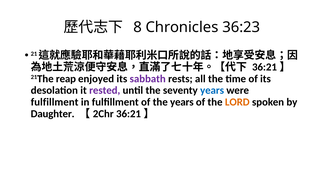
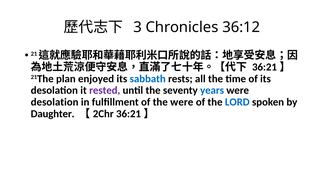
8: 8 -> 3 (138, 27)
36:23: 36:23 -> 36:12 (241, 27)
reap: reap -> plan (66, 79)
sabbath colour: purple -> blue (148, 79)
fulfillment: fulfillment -> desolation (55, 102)
the years: years -> were (182, 102)
LORD colour: orange -> blue (237, 102)
